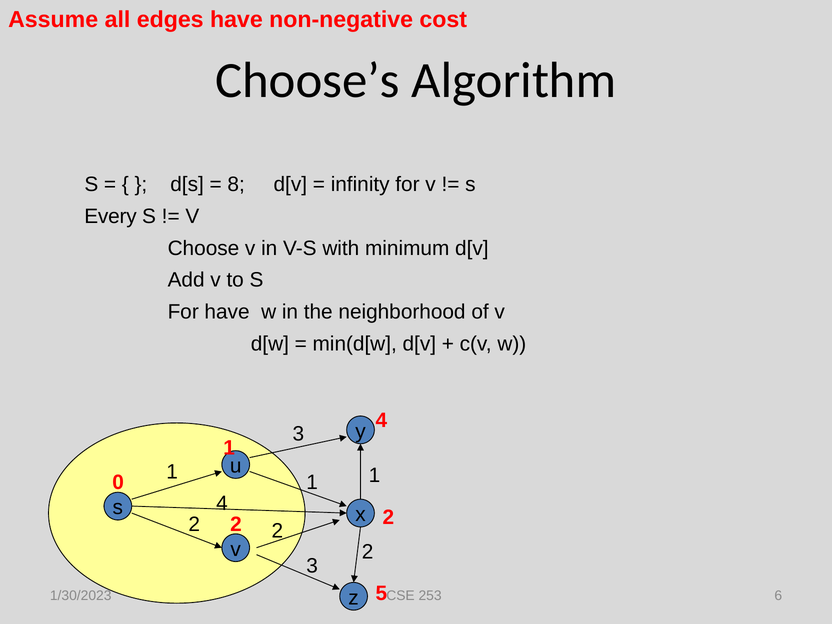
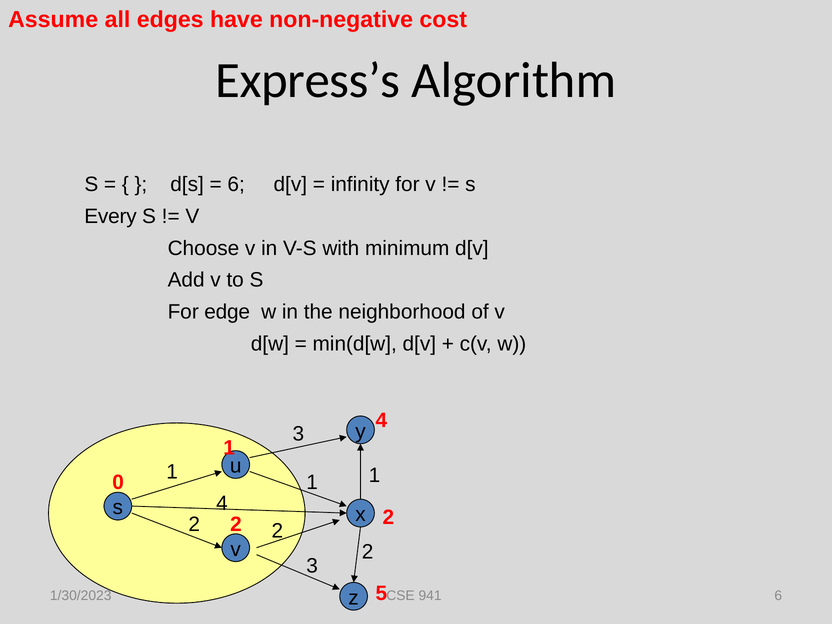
Choose’s: Choose’s -> Express’s (308, 81)
8: 8 -> 6 (236, 184)
For have: have -> edge (227, 312)
253: 253 -> 941 (430, 596)
